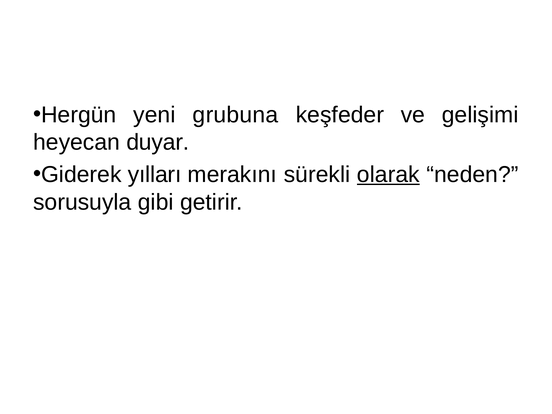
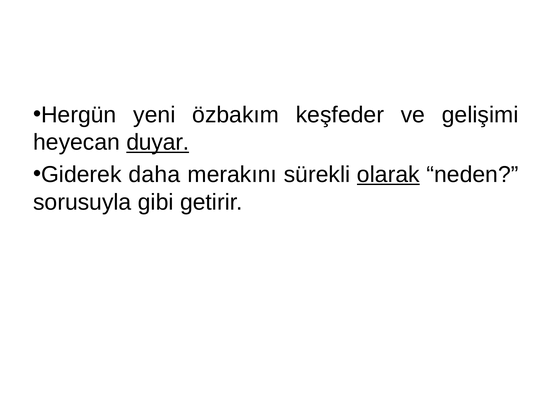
grubuna: grubuna -> özbakım (236, 115)
duyar underline: none -> present (158, 142)
yılları: yılları -> daha (154, 175)
